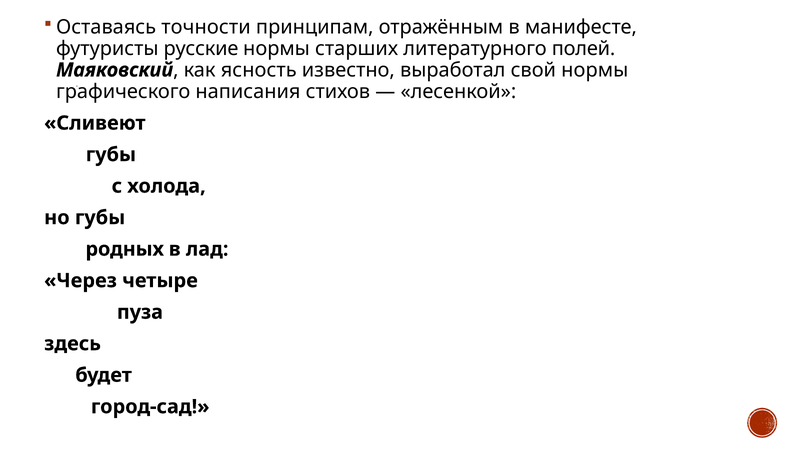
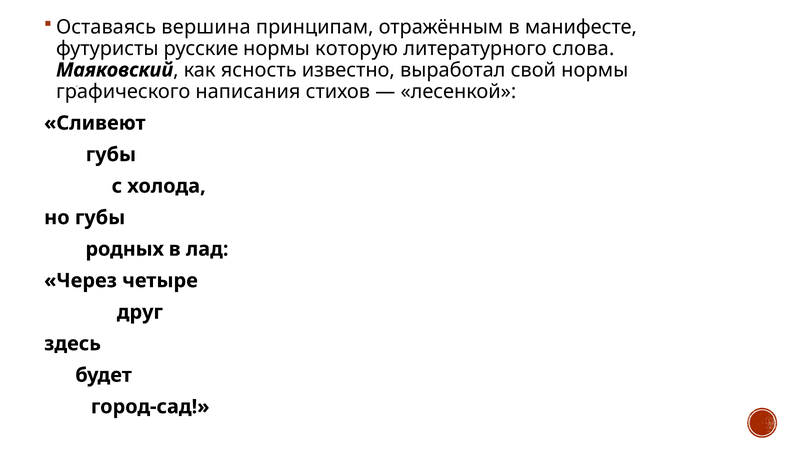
точности: точности -> вершина (206, 27)
старших: старших -> которую (357, 49)
полей: полей -> слова (583, 49)
пуза: пуза -> друг (140, 312)
